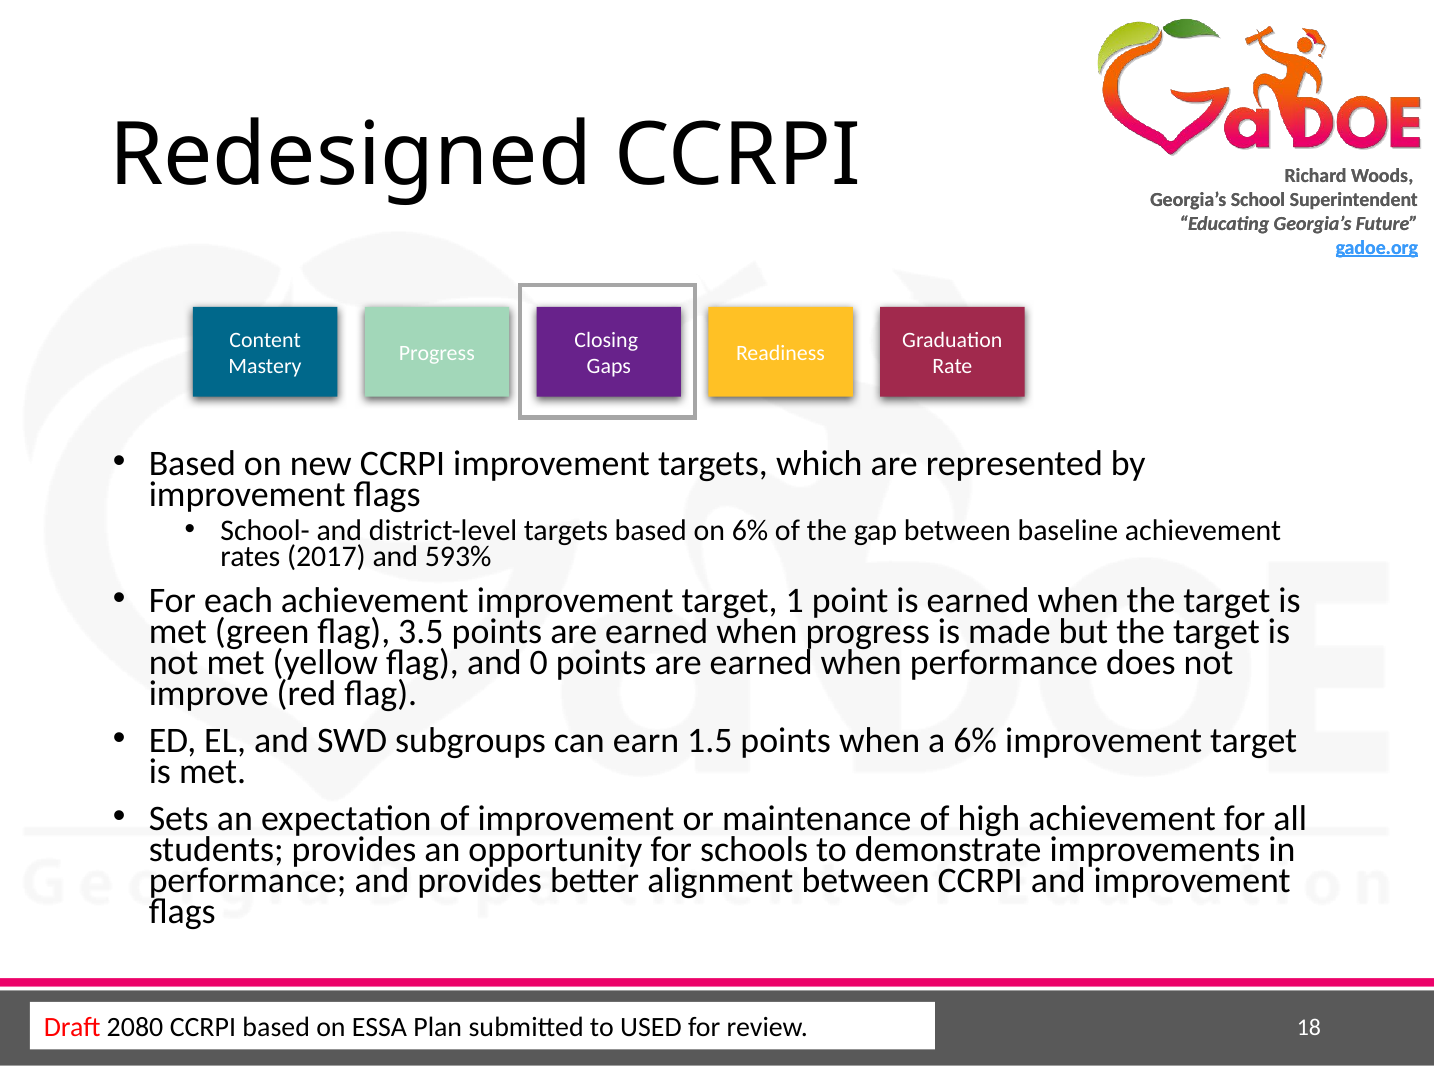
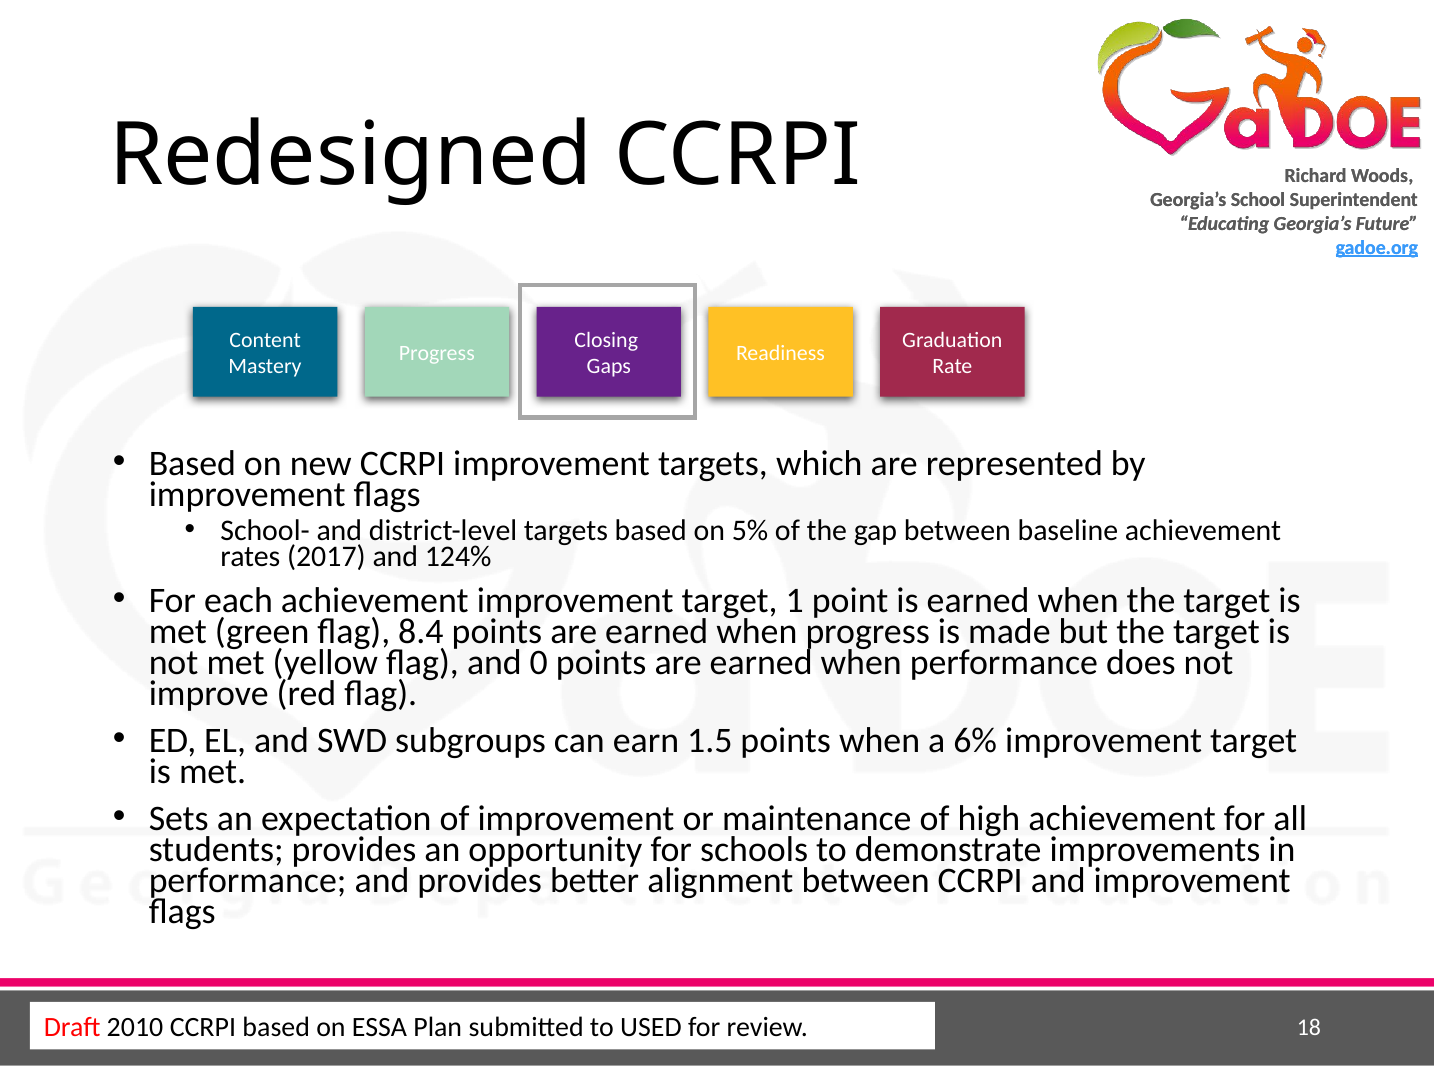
on 6%: 6% -> 5% (750, 531)
593%: 593% -> 124% (458, 557)
3.5: 3.5 -> 8.4 (421, 631)
2080: 2080 -> 2010 (135, 1027)
